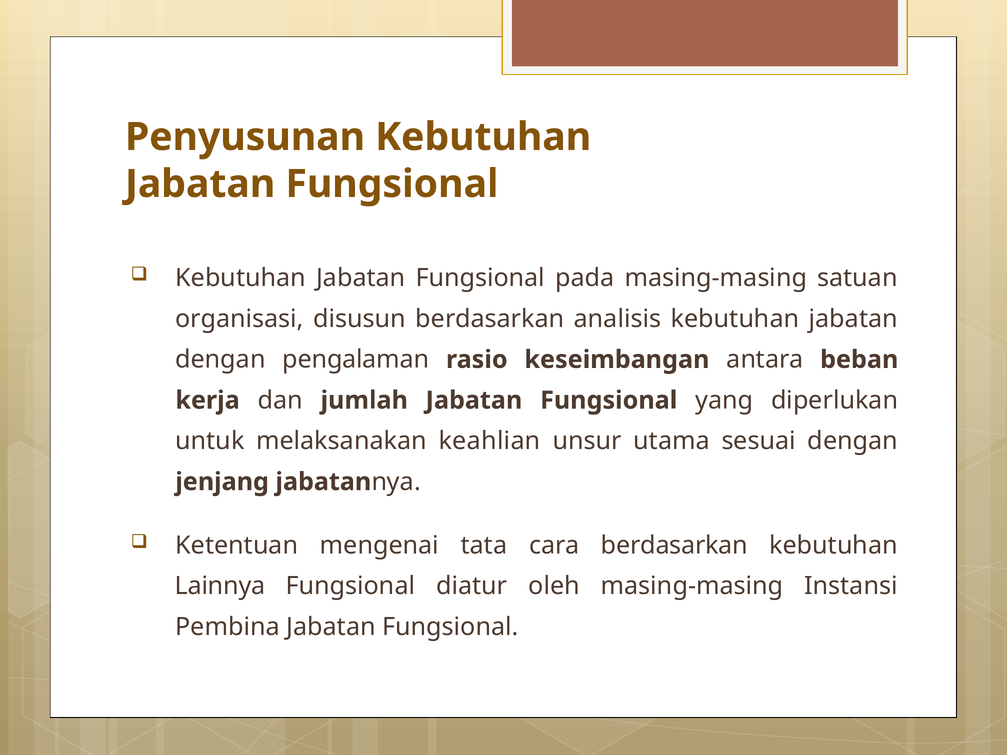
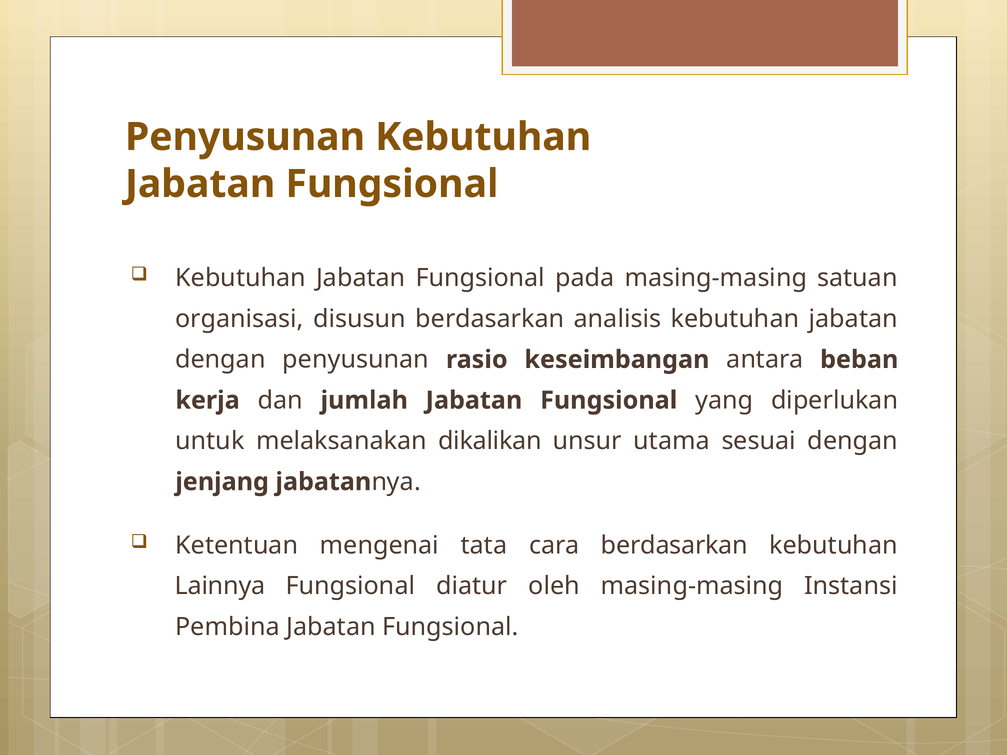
dengan pengalaman: pengalaman -> penyusunan (356, 360)
keahlian: keahlian -> dikalikan (490, 441)
